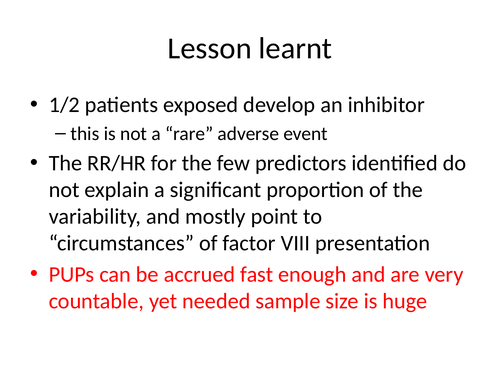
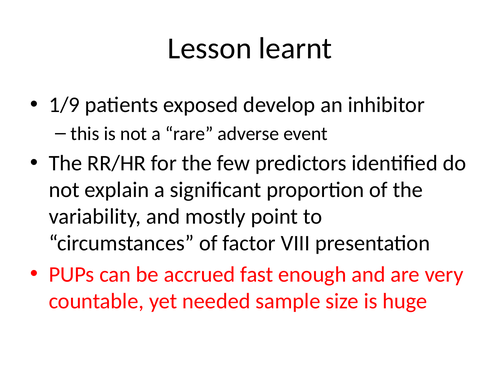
1/2: 1/2 -> 1/9 (64, 105)
